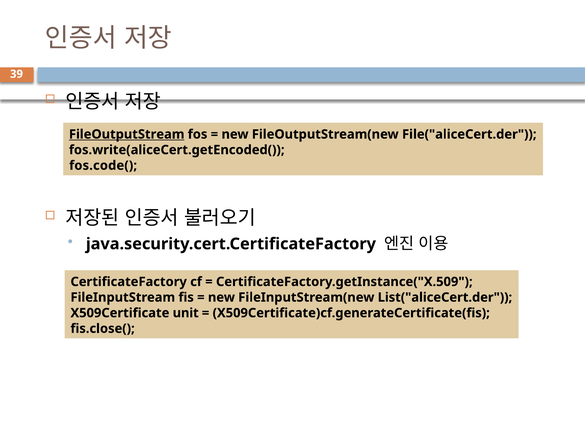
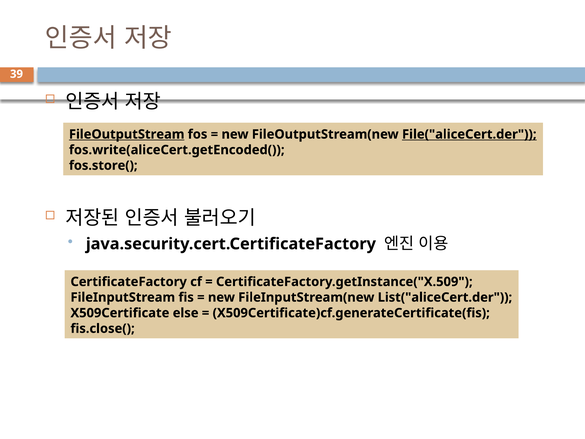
File("aliceCert.der underline: none -> present (469, 134)
fos.code(: fos.code( -> fos.store( (103, 165)
unit: unit -> else (186, 313)
